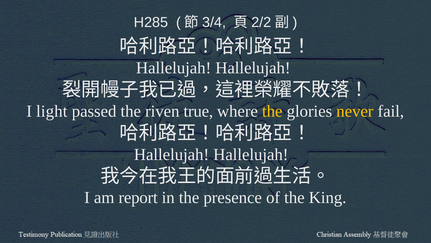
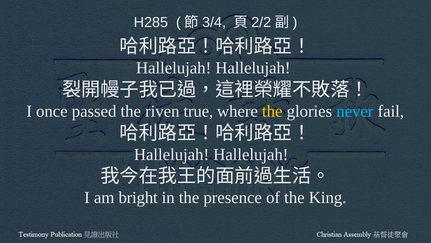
light: light -> once (52, 111)
never colour: yellow -> light blue (355, 111)
report: report -> bright (138, 197)
